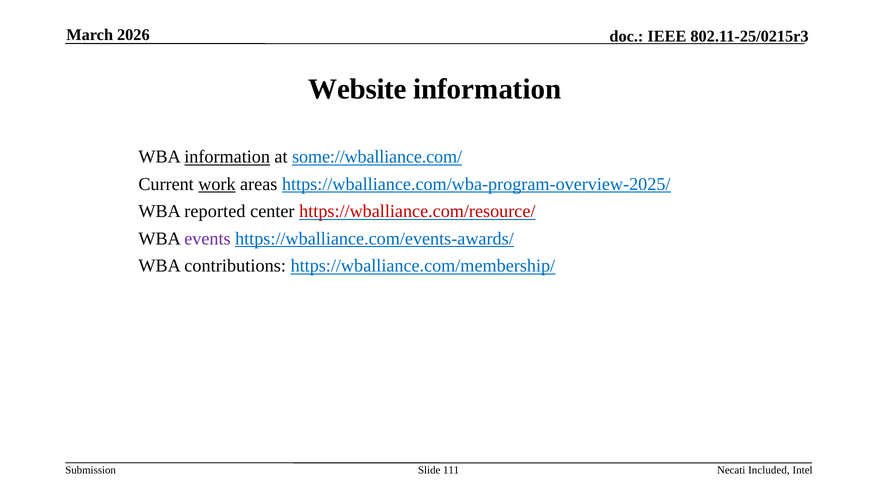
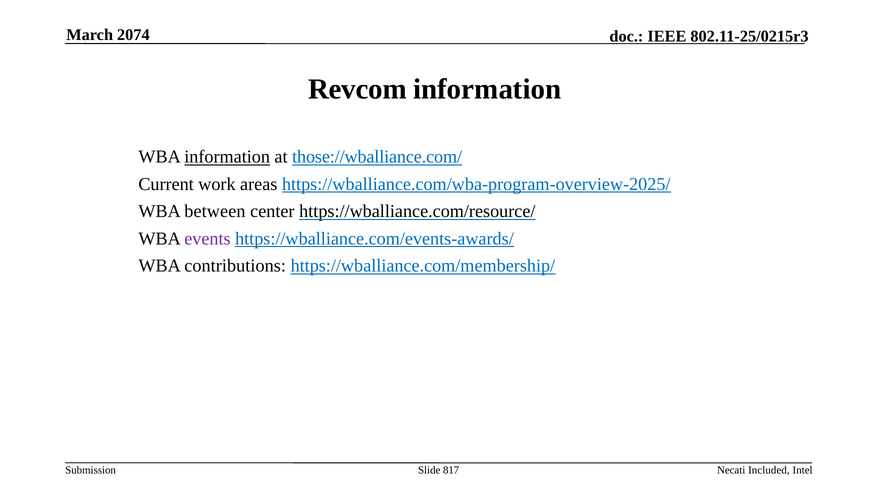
2026: 2026 -> 2074 (133, 35)
Website: Website -> Revcom (357, 89)
some://wballiance.com/: some://wballiance.com/ -> those://wballiance.com/ (377, 157)
work underline: present -> none (217, 184)
reported: reported -> between (215, 211)
https://wballiance.com/resource/ colour: red -> black (417, 211)
111: 111 -> 817 (451, 469)
